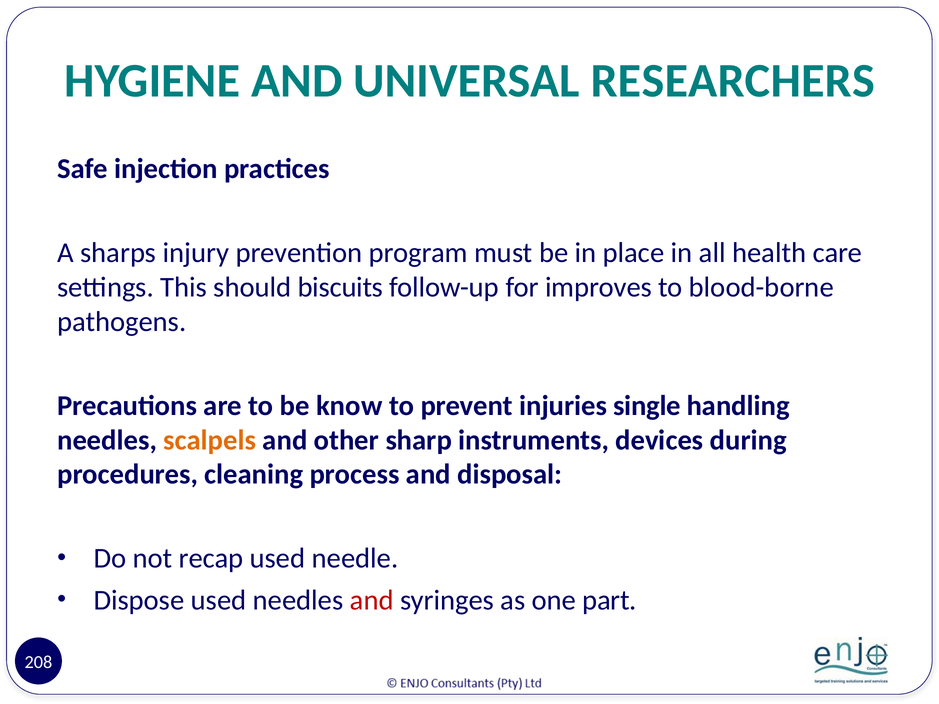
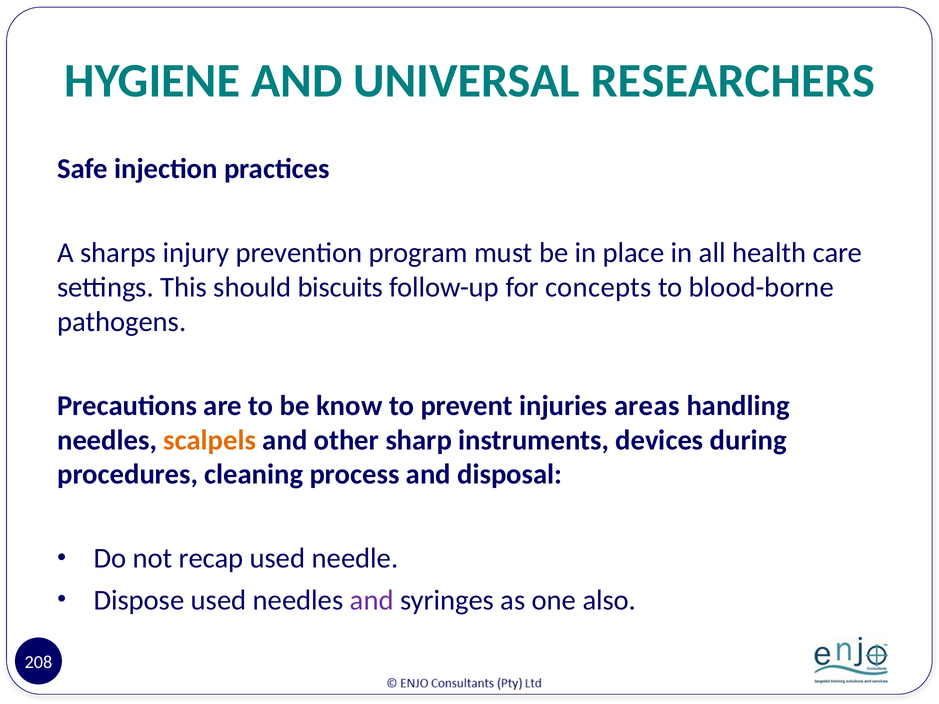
improves: improves -> concepts (598, 287)
single: single -> areas (647, 406)
and colour: red -> purple (372, 601)
part: part -> also (609, 601)
